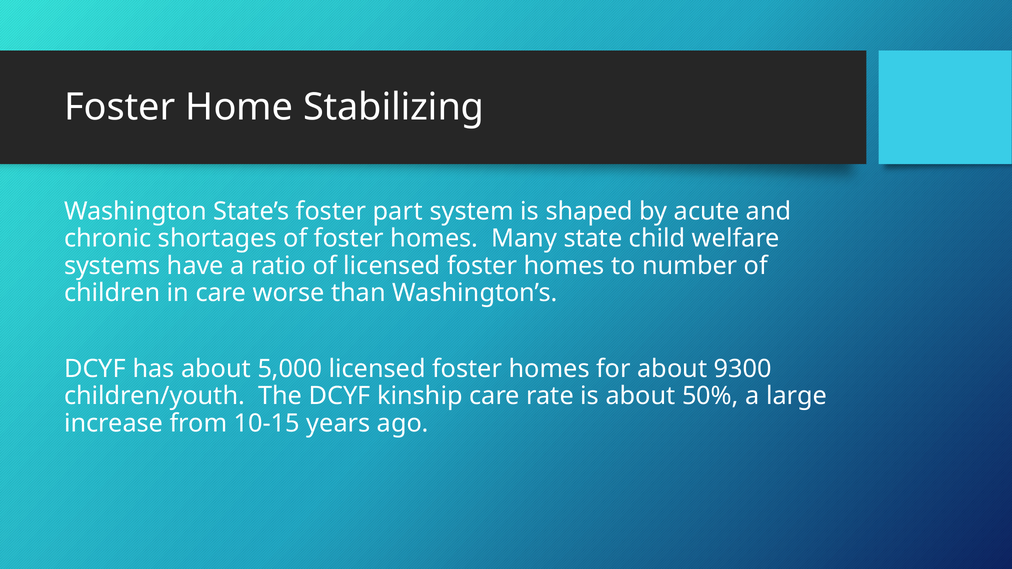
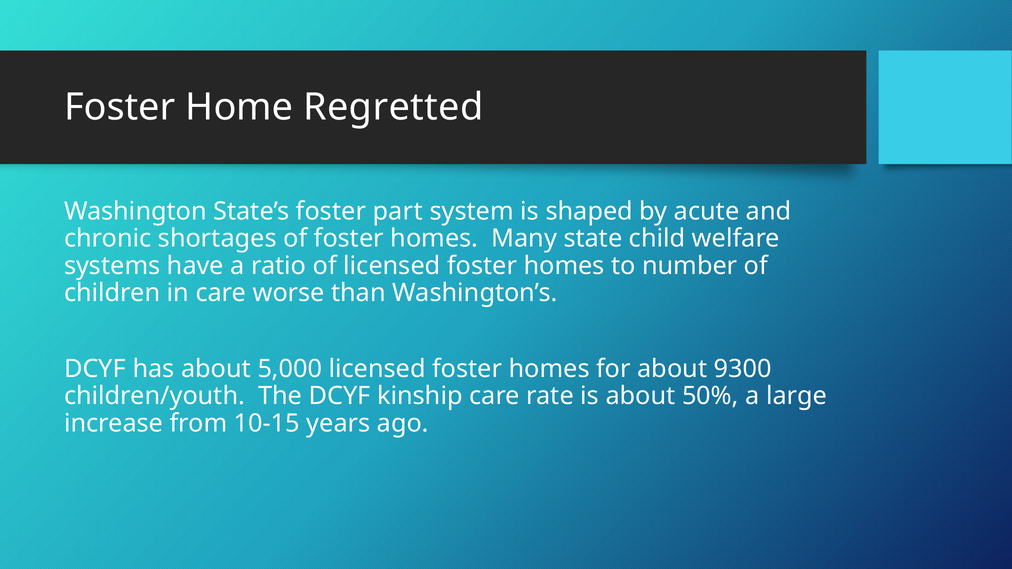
Stabilizing: Stabilizing -> Regretted (393, 107)
